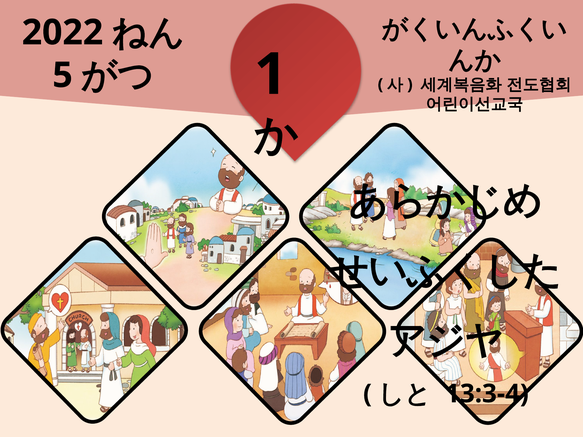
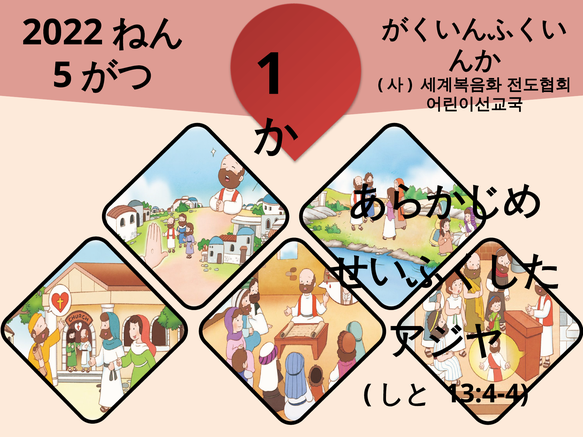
13:3-4: 13:3-4 -> 13:4-4 (487, 394)
